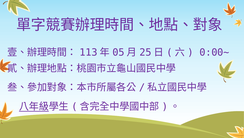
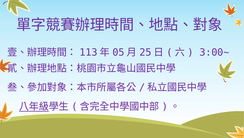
0:00~: 0:00~ -> 3:00~ (214, 52)
